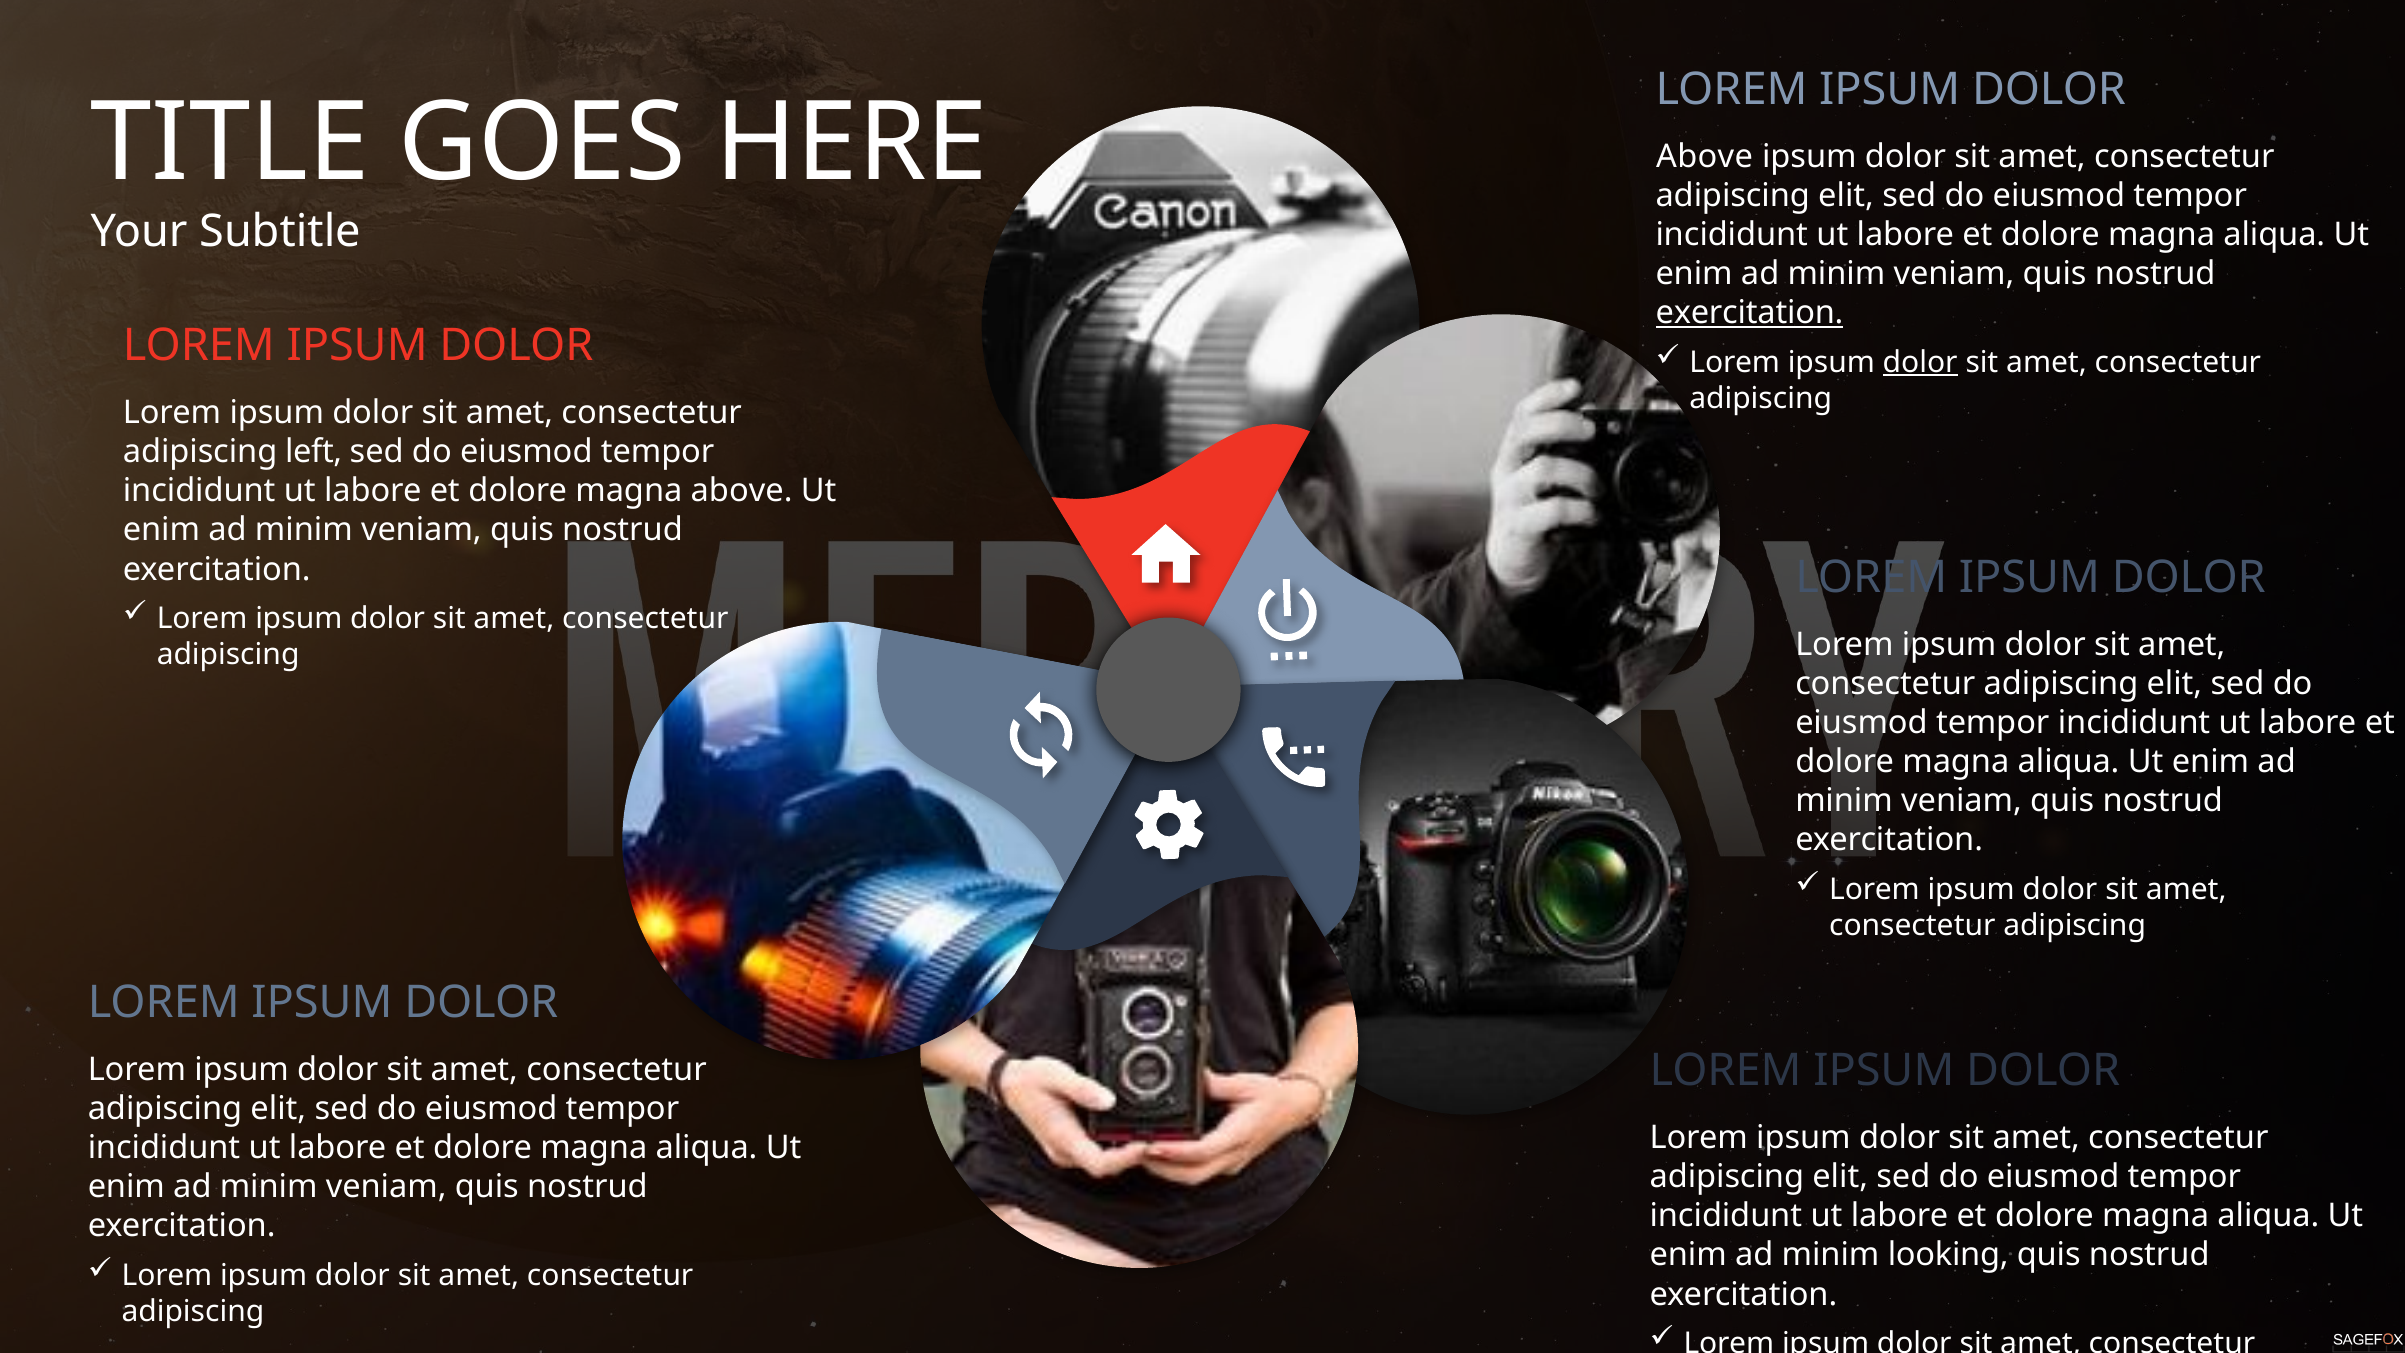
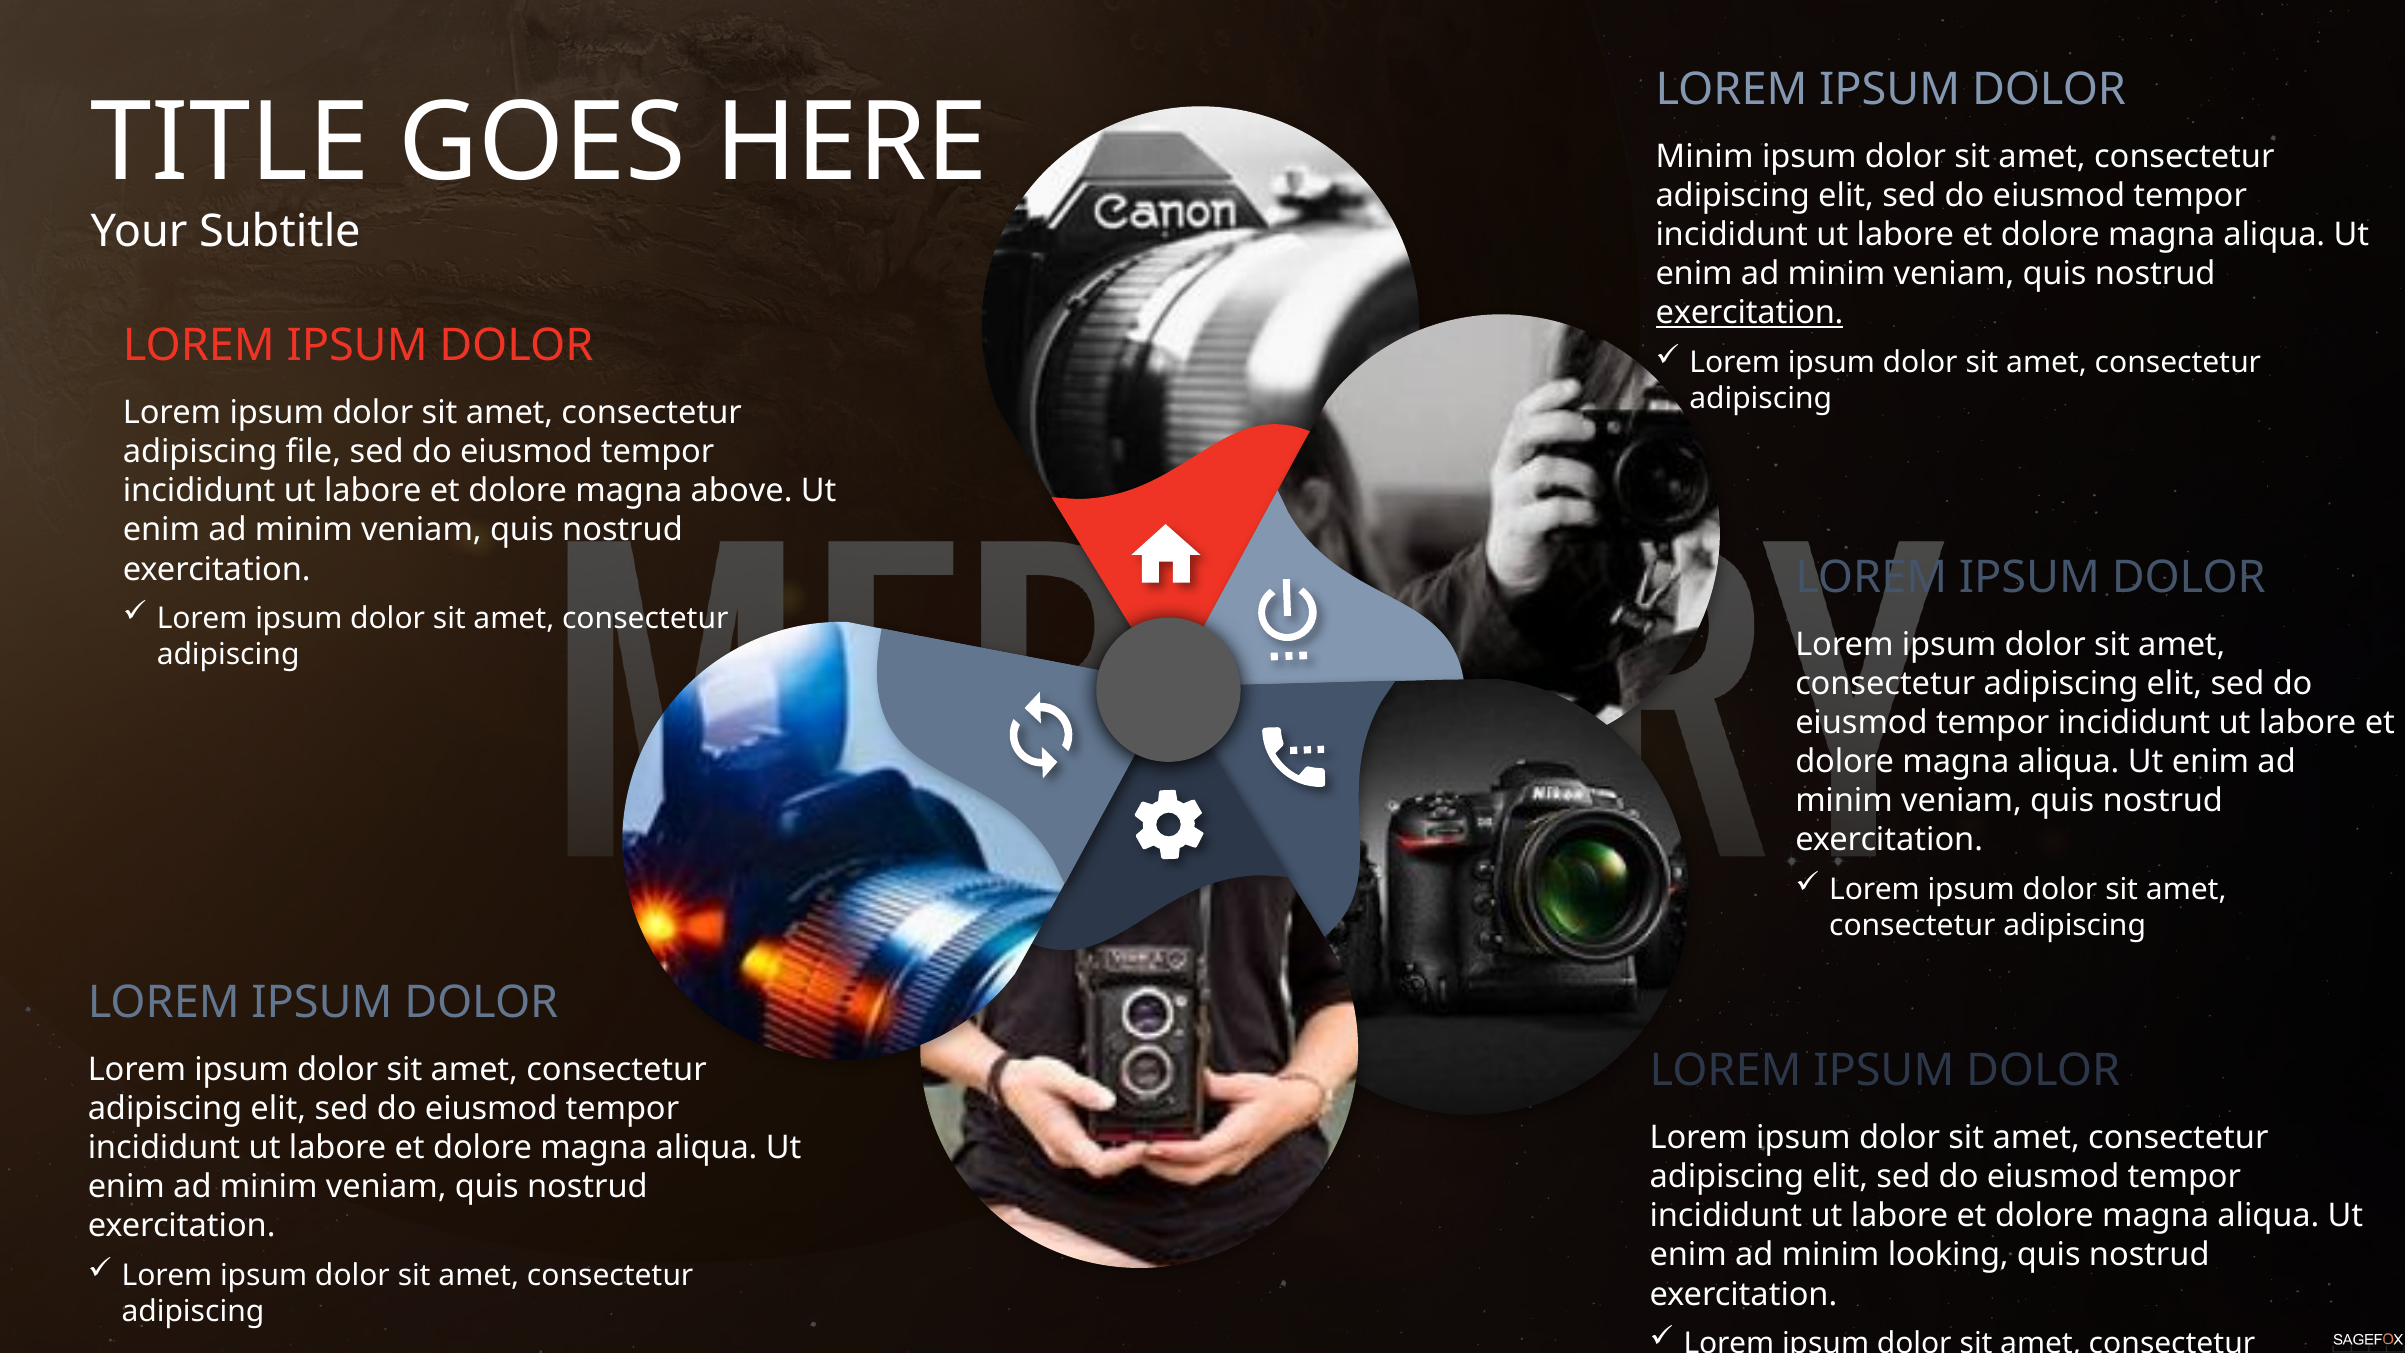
Above: Above -> Minim (1705, 156)
dolor underline: present -> none (1920, 362)
left: left -> file (313, 452)
